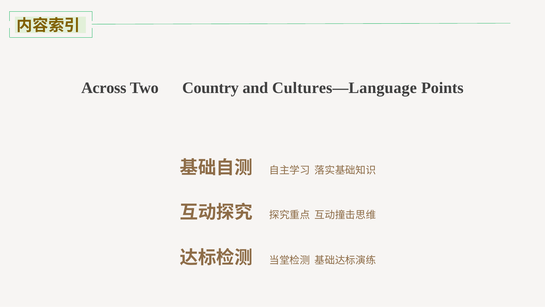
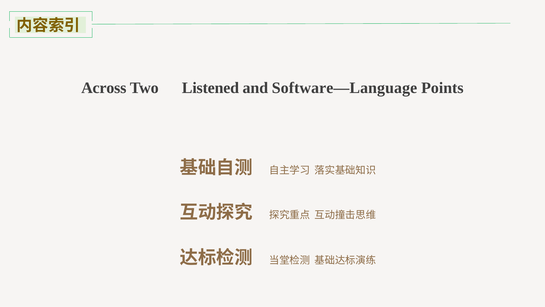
Country: Country -> Listened (210, 88)
Cultures—Language: Cultures—Language -> Software—Language (344, 88)
